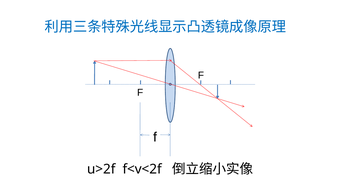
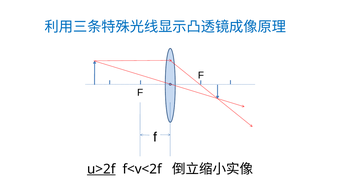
u>2f underline: none -> present (101, 169)
